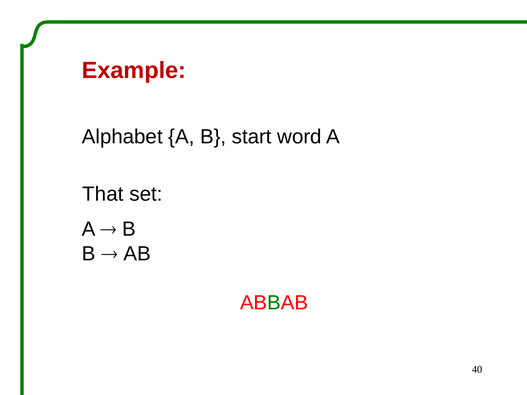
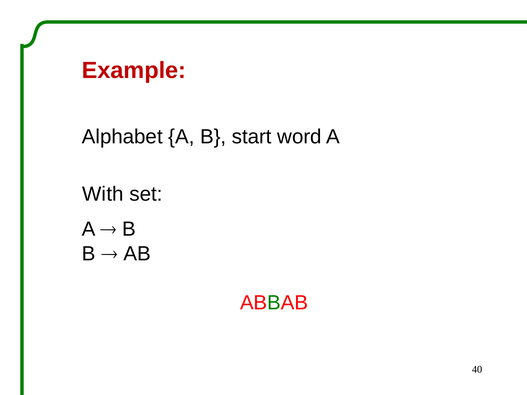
That: That -> With (103, 194)
